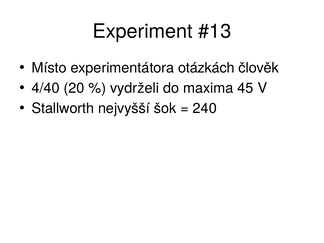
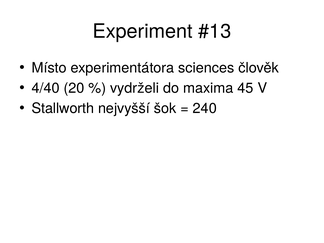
otázkách: otázkách -> sciences (206, 68)
